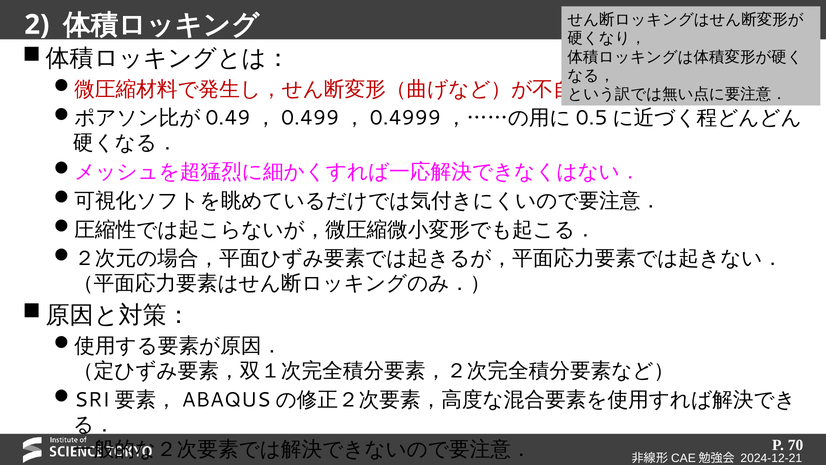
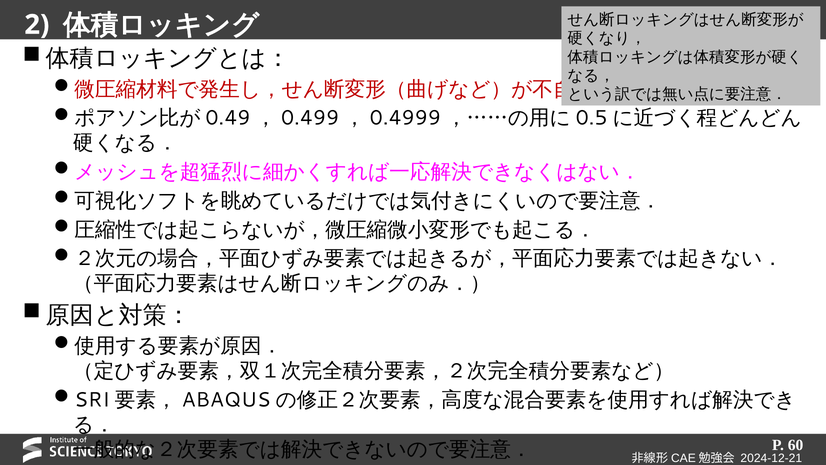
70: 70 -> 60 (796, 445)
